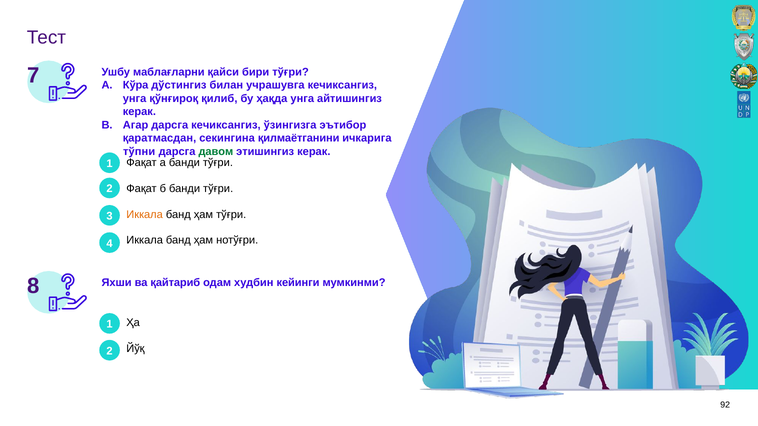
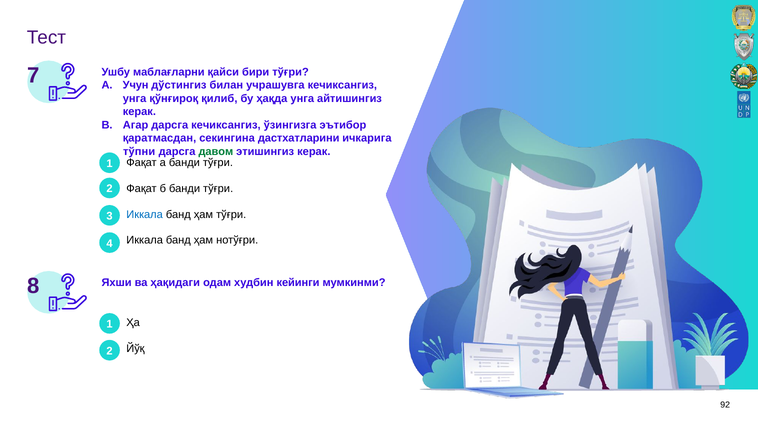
Кўра: Кўра -> Учун (136, 85)
қилмаётганини: қилмаётганини -> дастxатларини (299, 138)
Иккала colour: orange -> blue (145, 215)
қайтариб: қайтариб -> ҳақидаги (175, 283)
